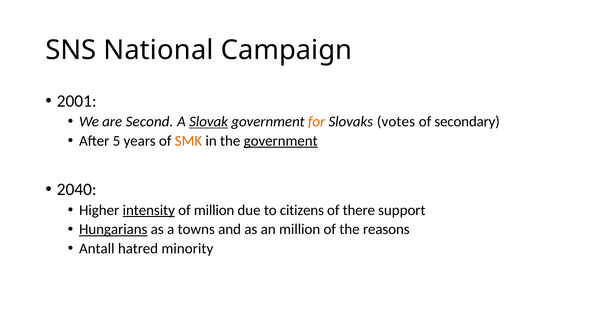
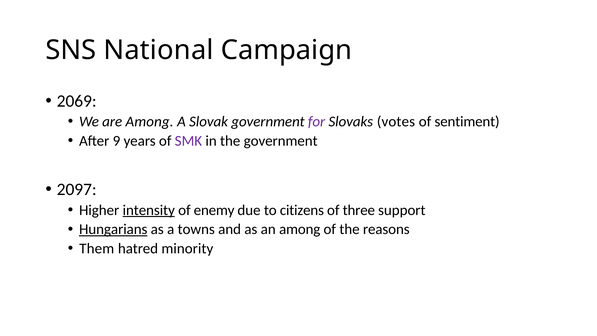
2001: 2001 -> 2069 (77, 101)
are Second: Second -> Among (150, 122)
Slovak underline: present -> none (209, 122)
for colour: orange -> purple (317, 122)
secondary: secondary -> sentiment (467, 122)
5: 5 -> 9 (117, 141)
SMK colour: orange -> purple (188, 141)
government underline: present -> none (281, 141)
2040: 2040 -> 2097 (77, 189)
of million: million -> enemy (214, 210)
there: there -> three (359, 210)
an million: million -> among (300, 229)
Antall: Antall -> Them (97, 248)
